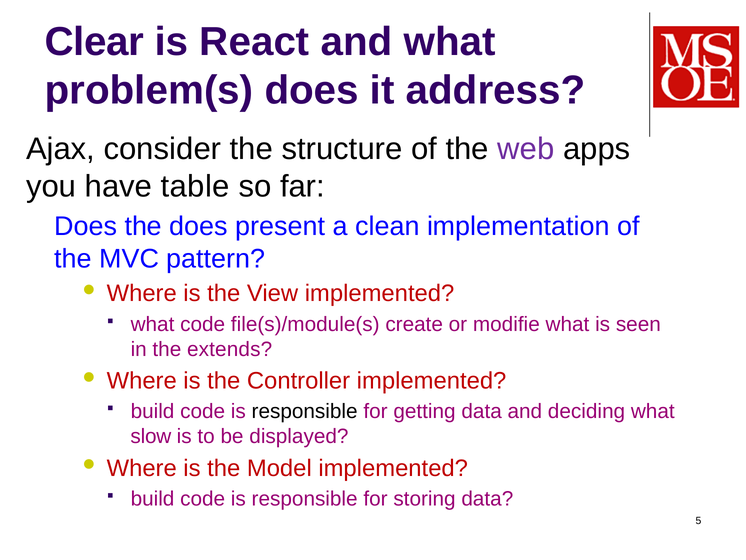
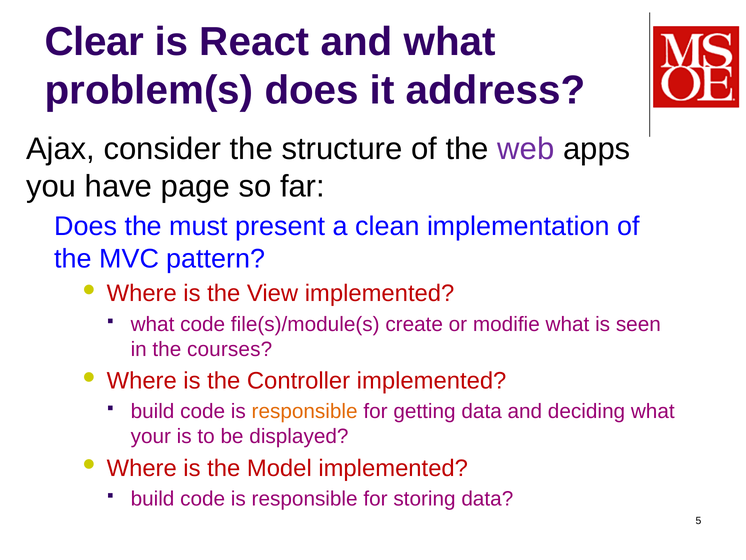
table: table -> page (195, 186)
the does: does -> must (199, 226)
extends: extends -> courses (230, 349)
responsible colour: black -> orange (305, 411)
slow: slow -> your (151, 436)
